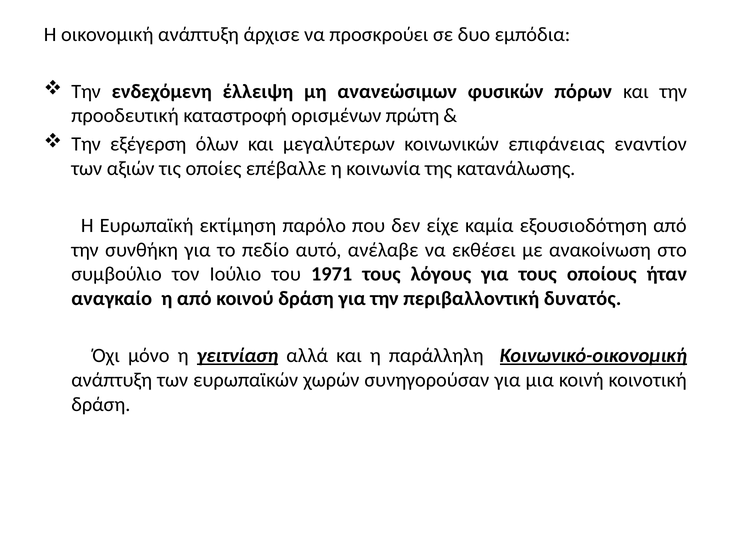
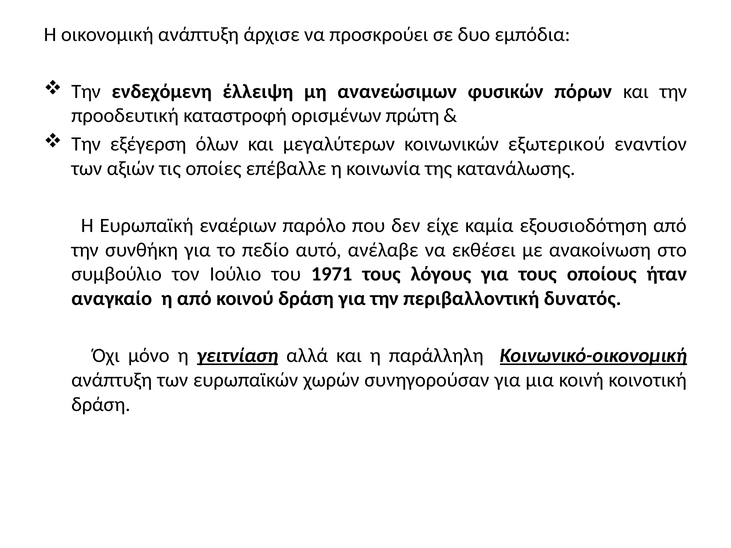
επιφάνειας: επιφάνειας -> εξωτερικού (556, 144)
εκτίμηση: εκτίμηση -> εναέριων (238, 226)
